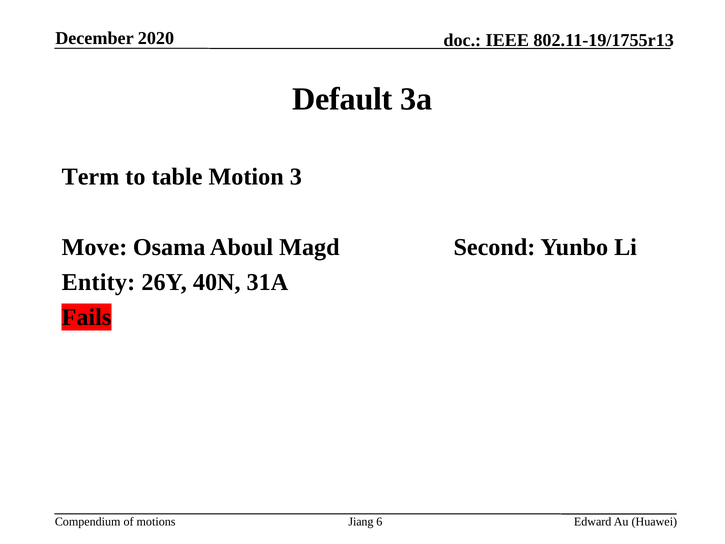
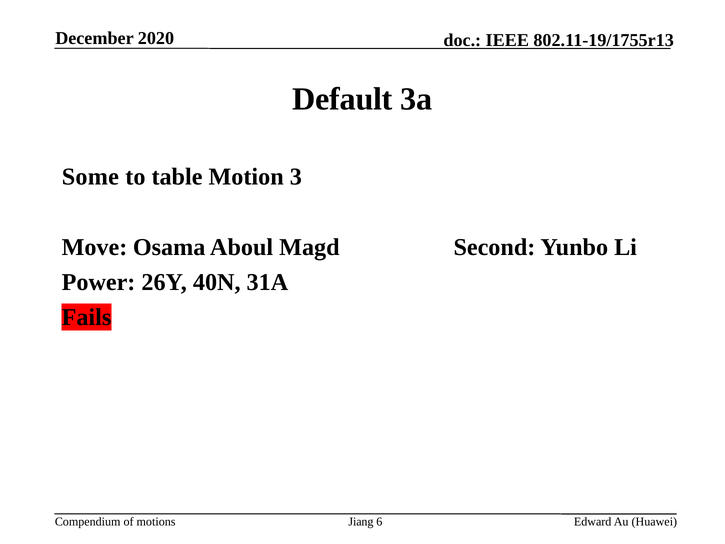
Term: Term -> Some (90, 177)
Entity: Entity -> Power (99, 282)
